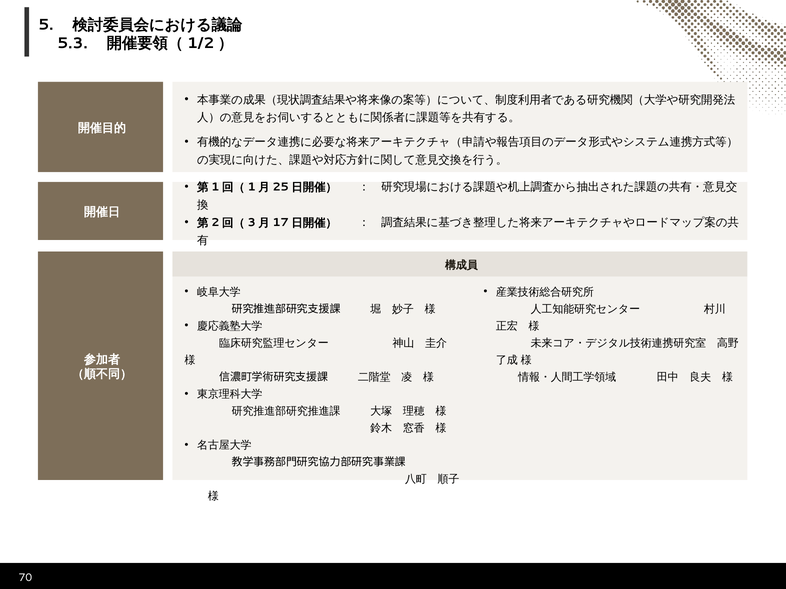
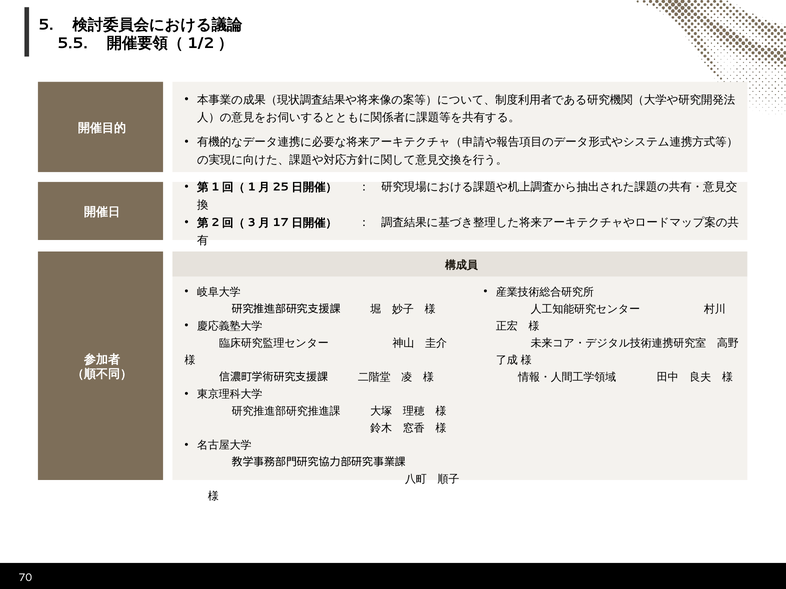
5.3: 5.3 -> 5.5 (72, 43)
